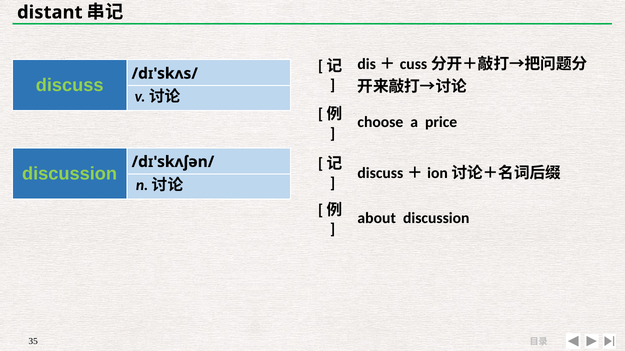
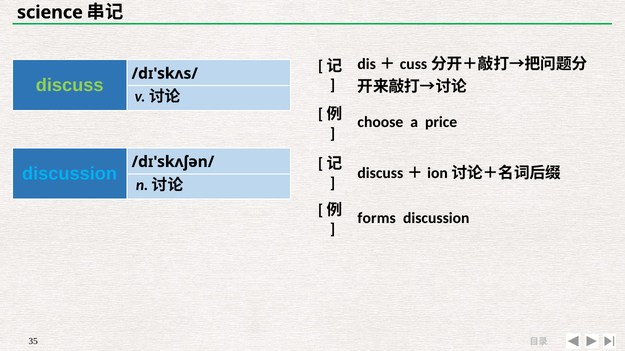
distant: distant -> science (50, 12)
discussion colour: light green -> light blue (70, 174)
about: about -> forms (377, 218)
